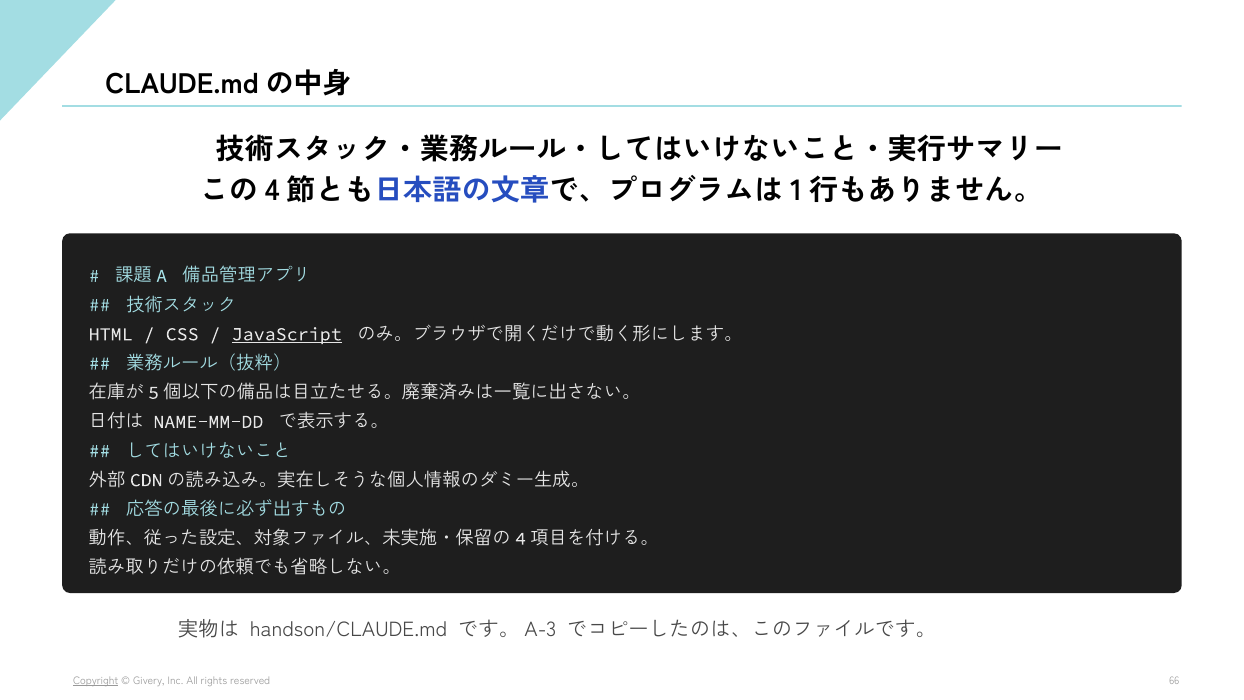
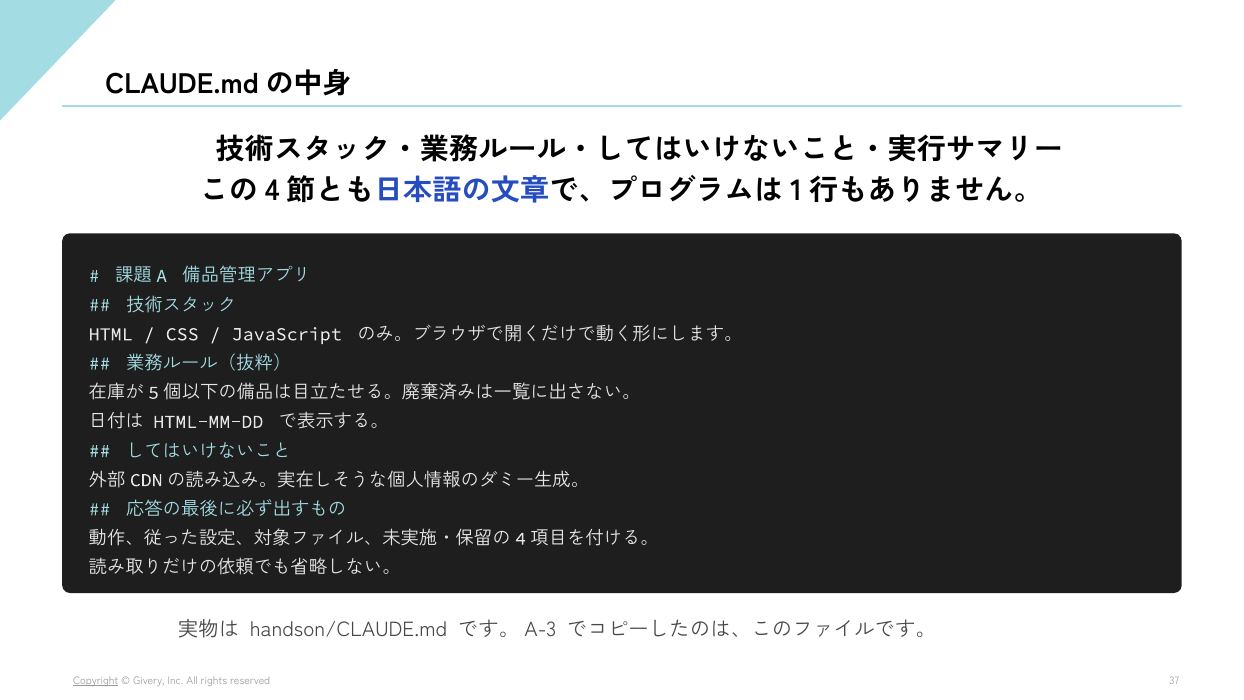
JavaScript underline: present -> none (287, 334)
NAME-MM-DD: NAME-MM-DD -> HTML-MM-DD (208, 422)
66: 66 -> 37 (1174, 680)
